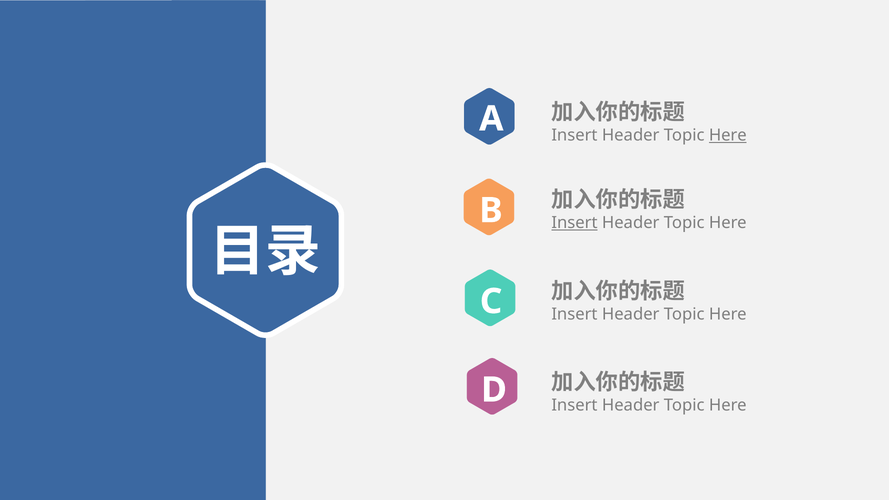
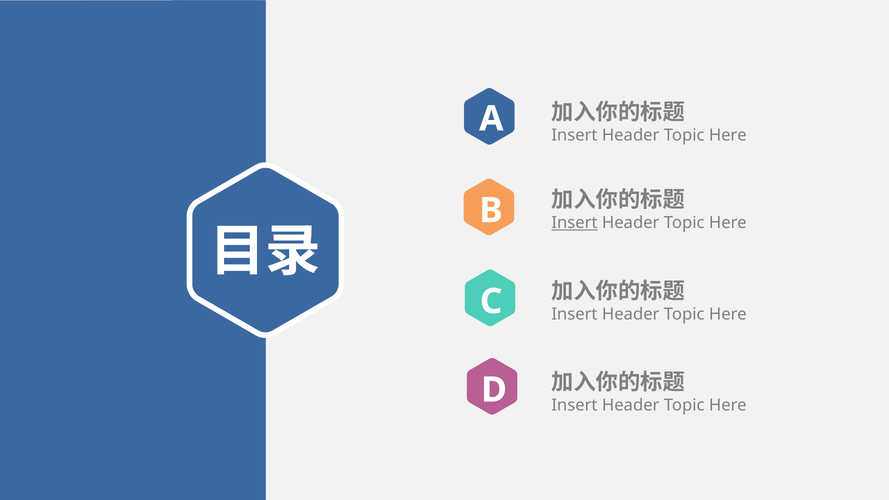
Here underline: present -> none (728, 136)
